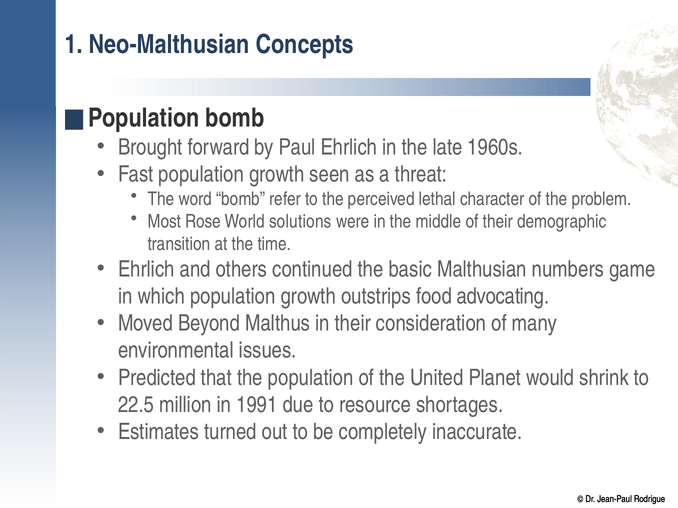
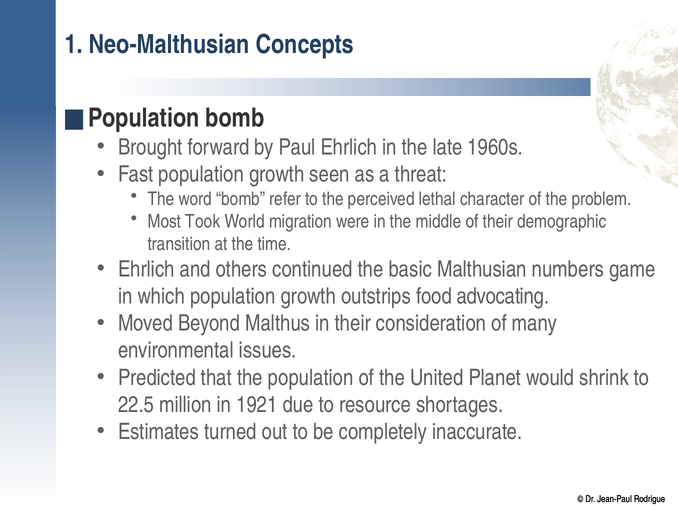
Rose: Rose -> Took (203, 222)
solutions: solutions -> migration (300, 222)
1991: 1991 -> 1921 (257, 405)
